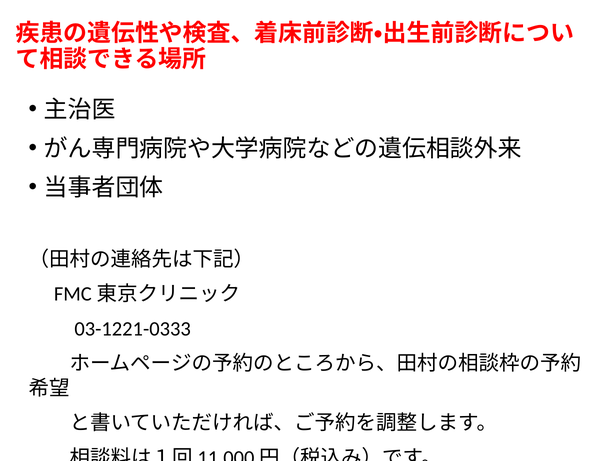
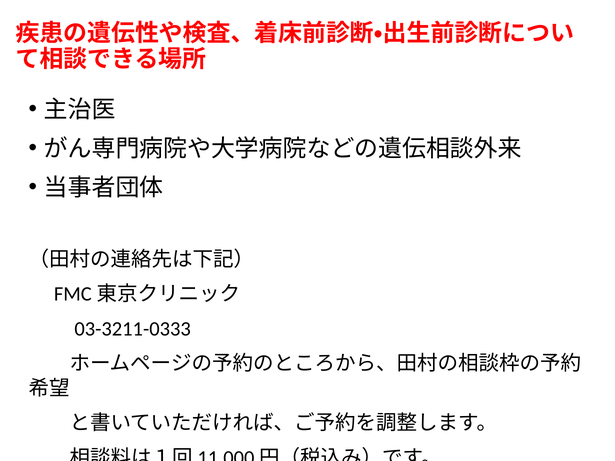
03-1221-0333: 03-1221-0333 -> 03-3211-0333 (133, 329)
